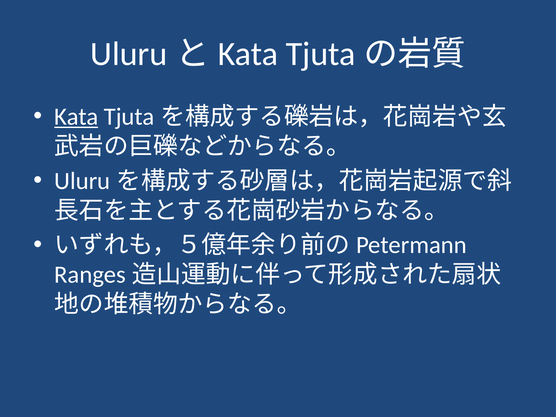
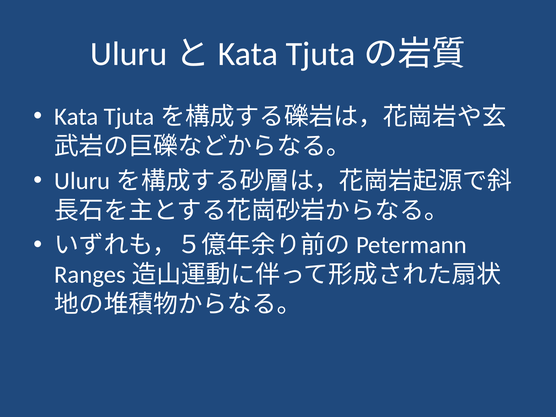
Kata underline: present -> none (76, 117)
